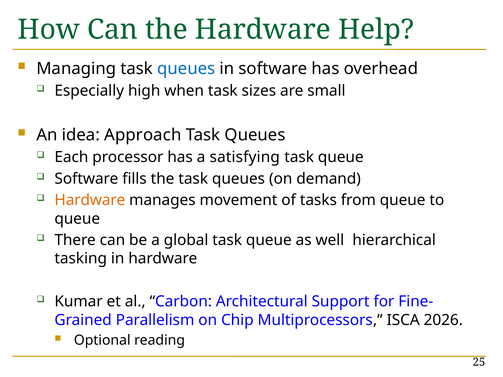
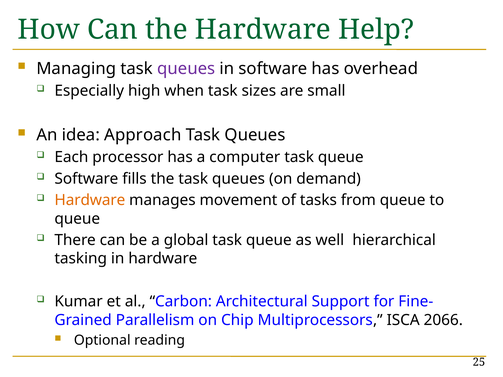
queues colour: blue -> purple (186, 69)
satisfying: satisfying -> computer (245, 157)
2026: 2026 -> 2066 (443, 320)
